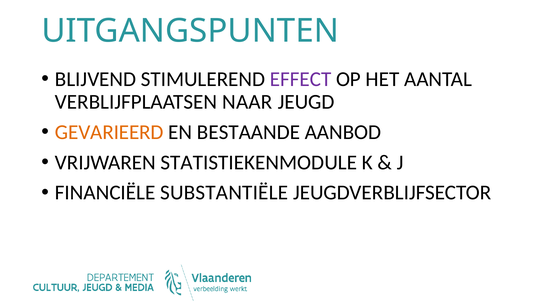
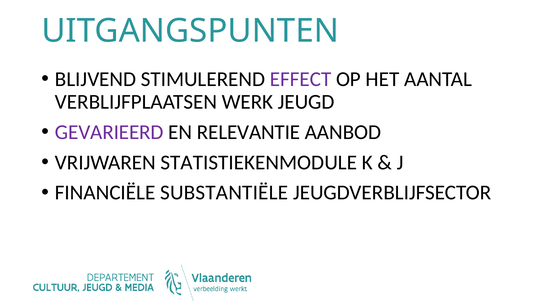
NAAR: NAAR -> WERK (248, 102)
GEVARIEERD colour: orange -> purple (109, 132)
BESTAANDE: BESTAANDE -> RELEVANTIE (249, 132)
